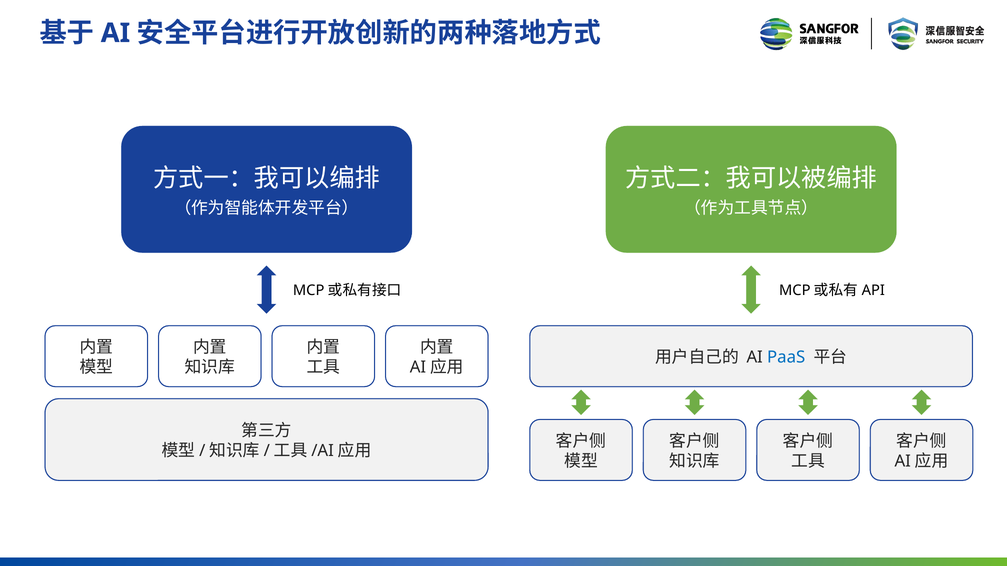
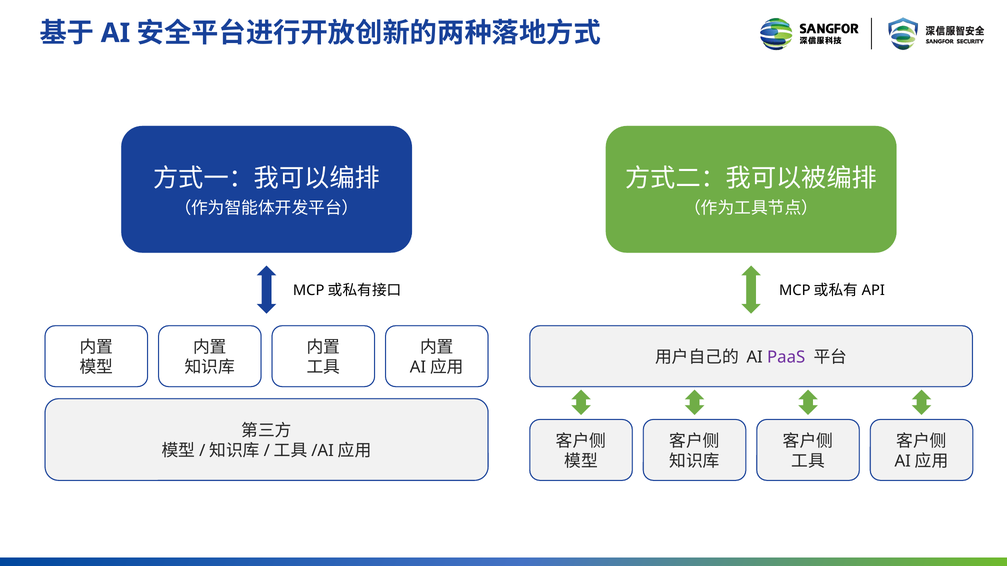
PaaS colour: blue -> purple (786, 358)
